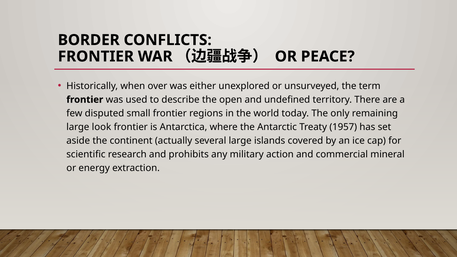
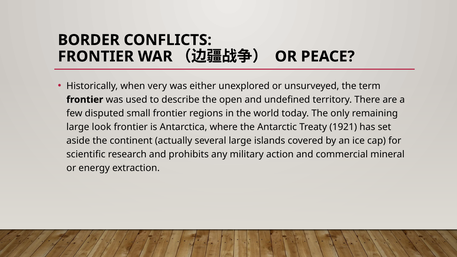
over: over -> very (157, 86)
1957: 1957 -> 1921 (343, 127)
